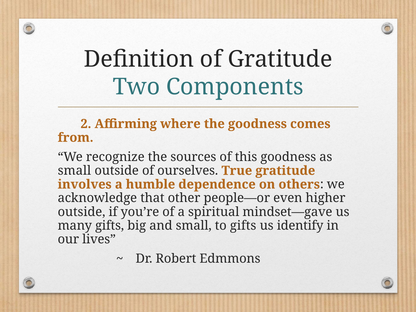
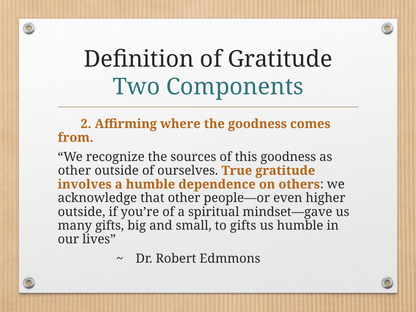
small: small -> other (74, 171)
us identify: identify -> humble (300, 226)
